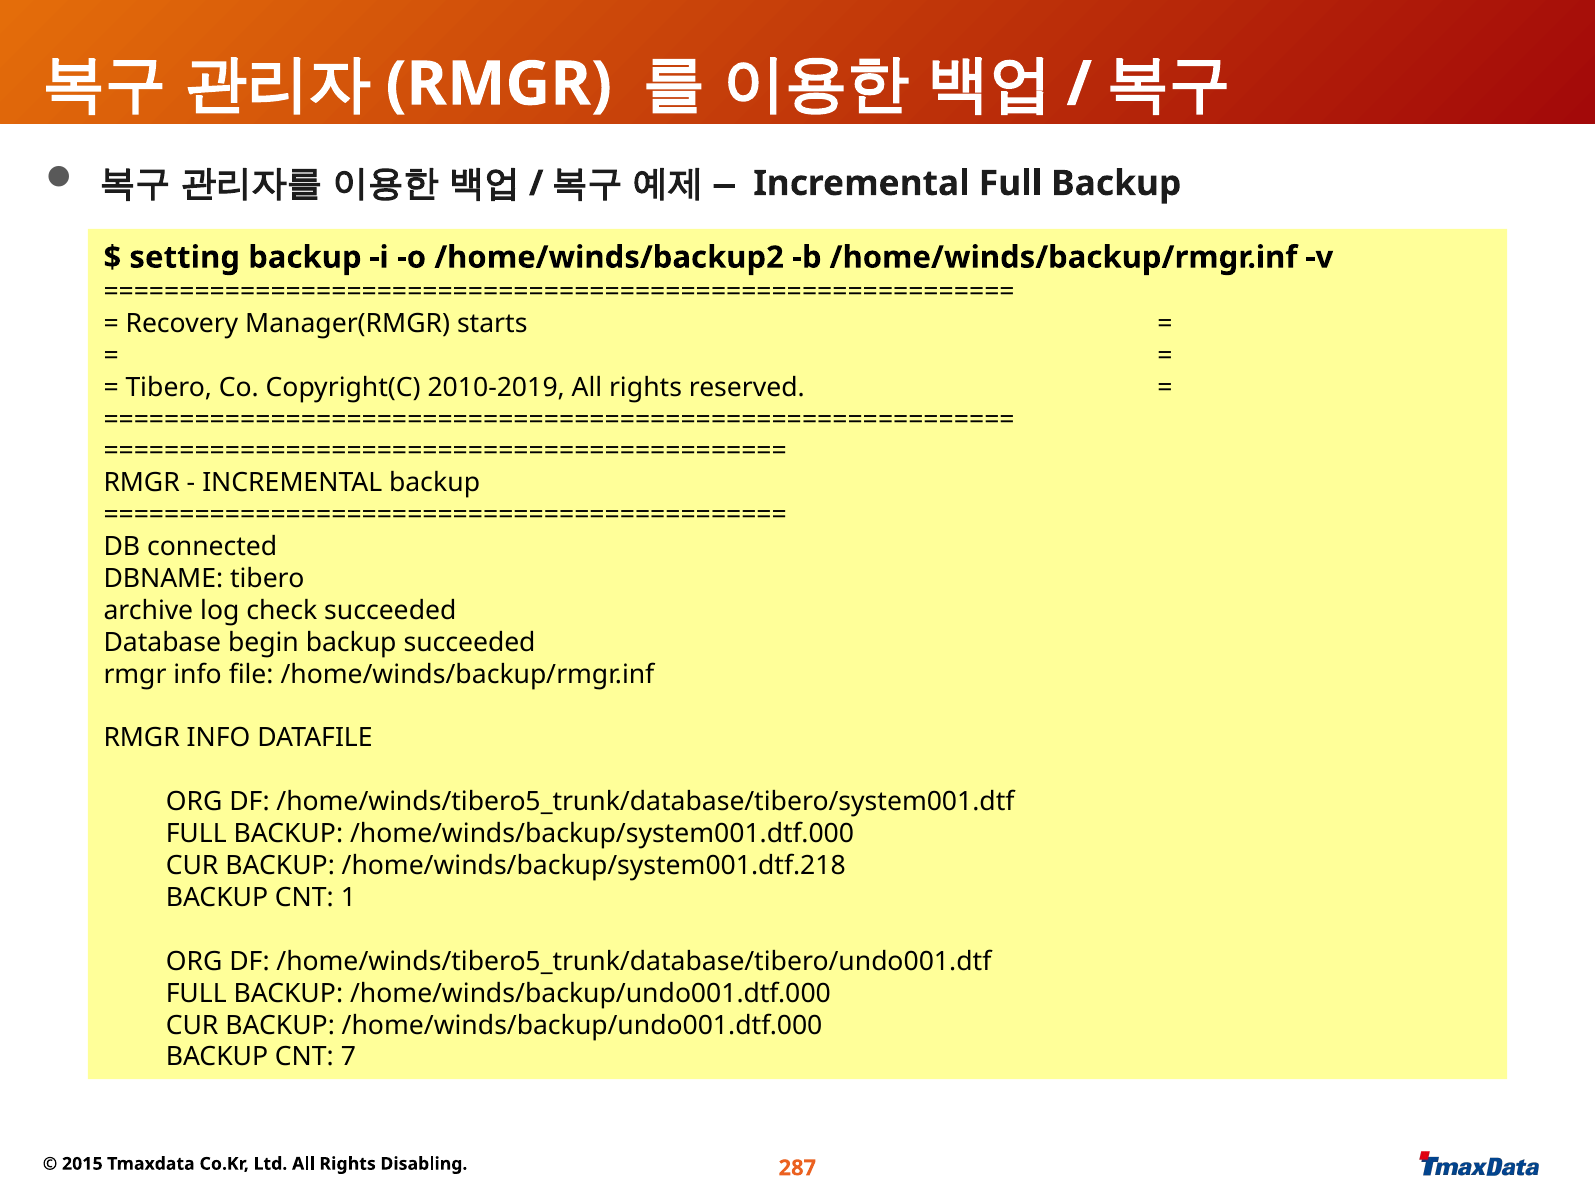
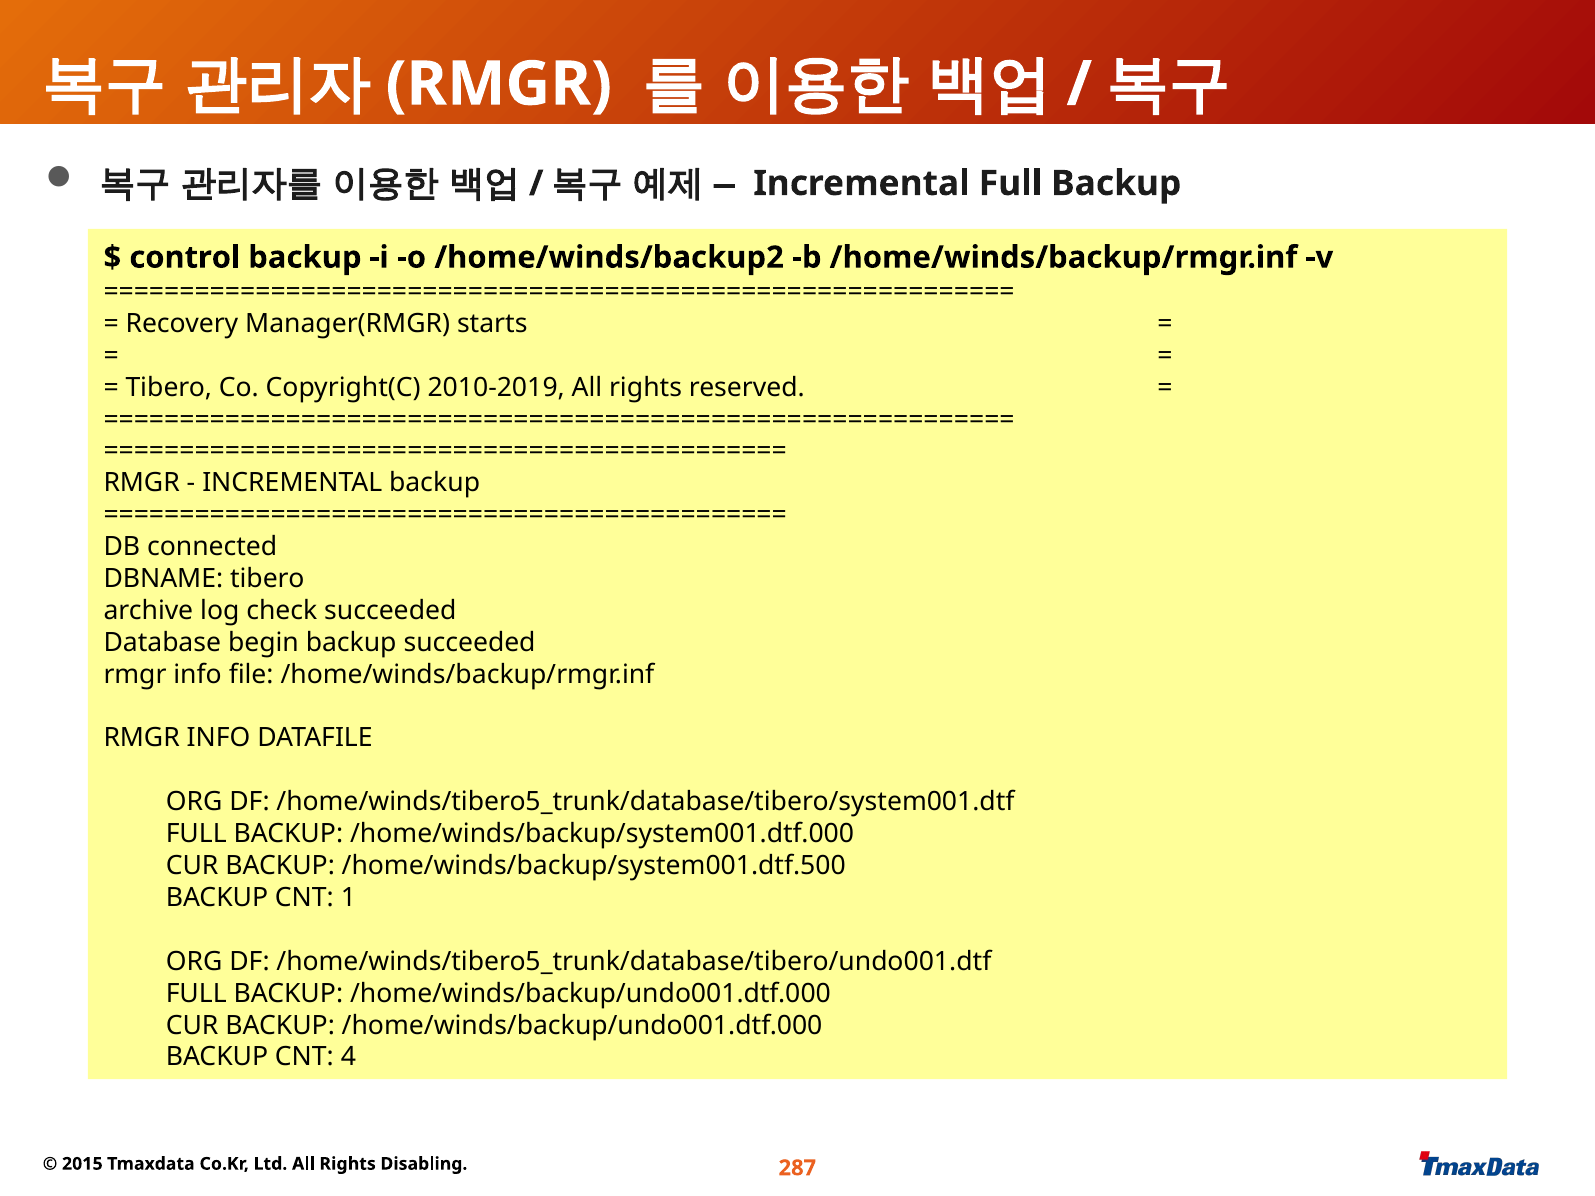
setting: setting -> control (185, 258)
/home/winds/backup/system001.dtf.218: /home/winds/backup/system001.dtf.218 -> /home/winds/backup/system001.dtf.500 (594, 866)
7: 7 -> 4 (348, 1057)
